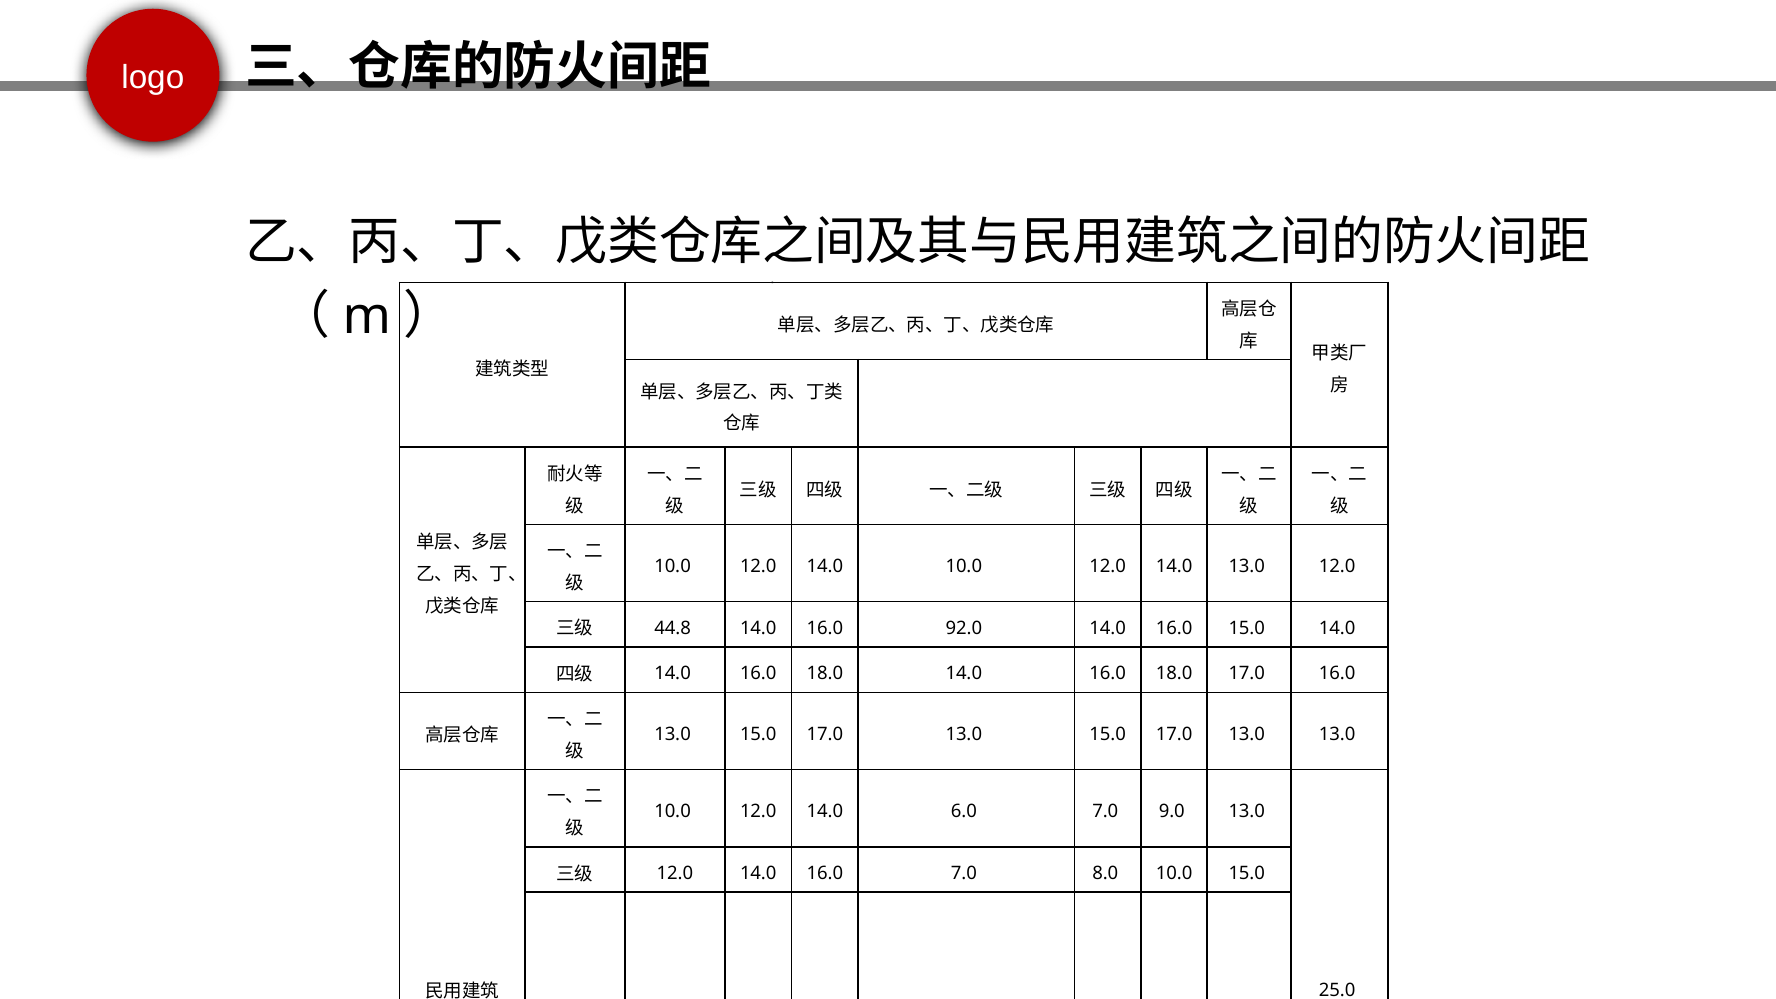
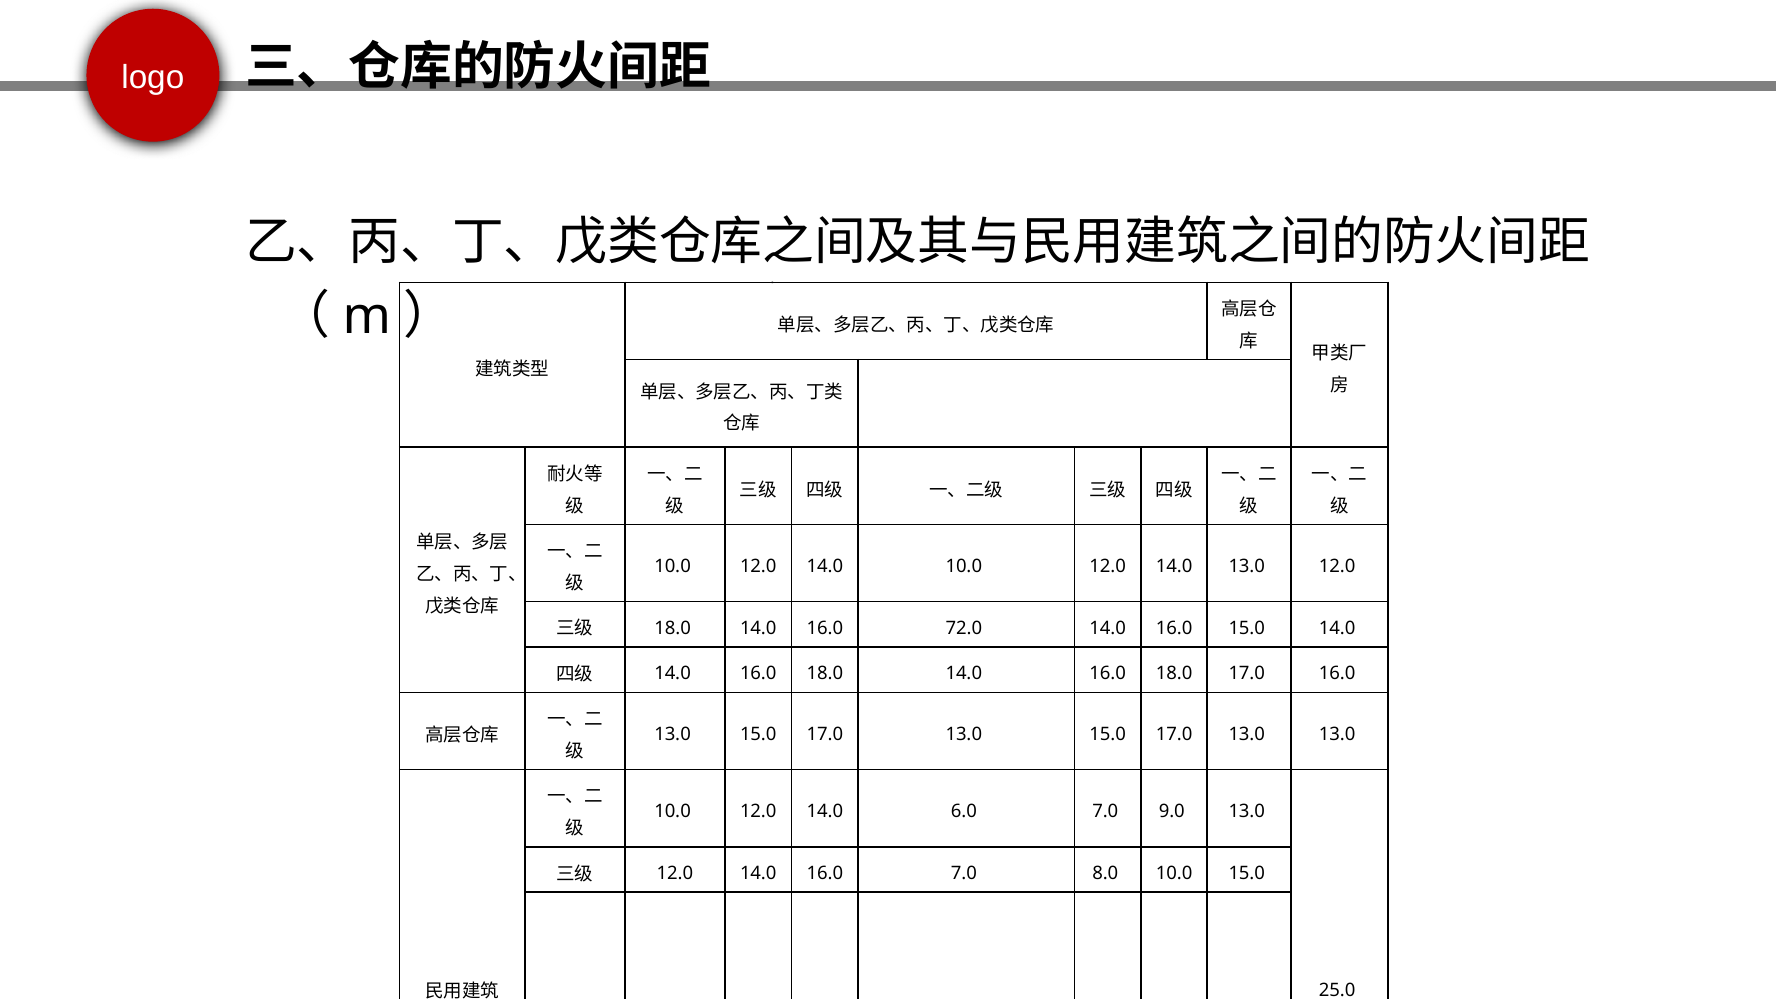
44.8: 44.8 -> 18.0 (673, 628)
92.0: 92.0 -> 72.0 (964, 628)
